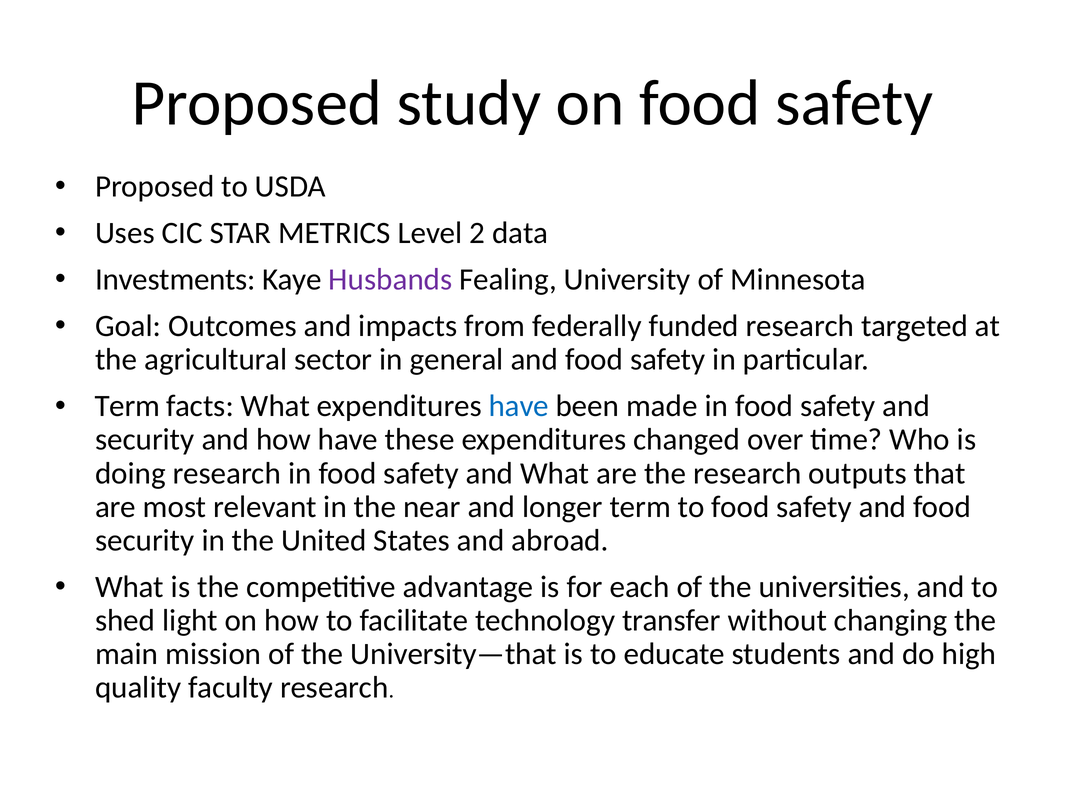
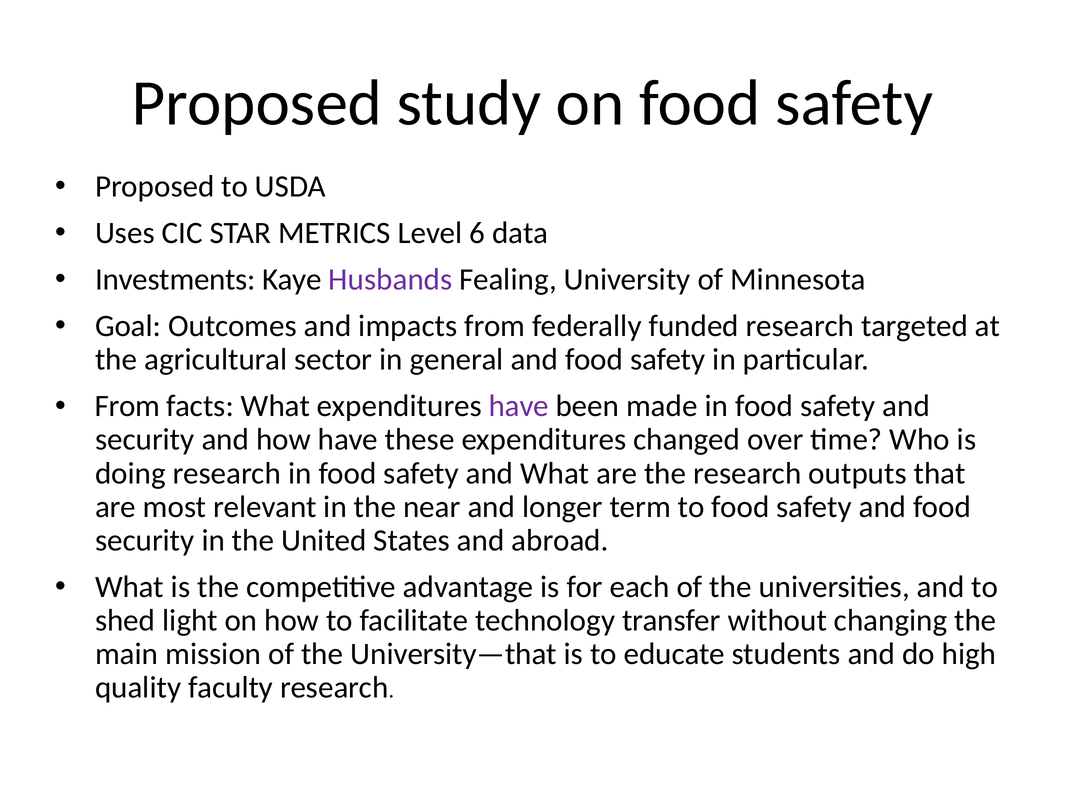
2: 2 -> 6 (477, 233)
Term: Term -> From (127, 406)
have colour: blue -> purple (519, 406)
